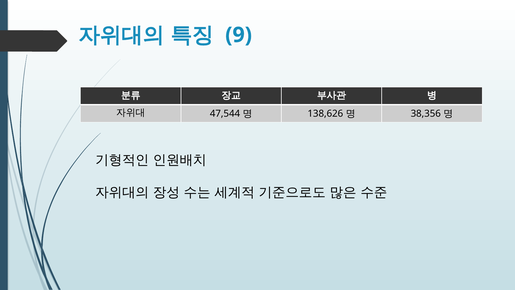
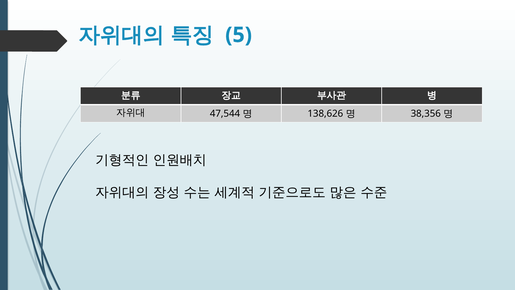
9: 9 -> 5 (239, 35)
